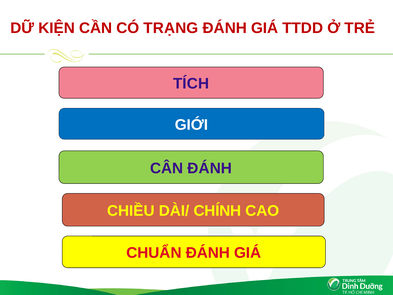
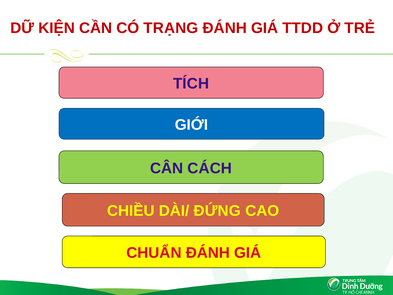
CÂN ĐÁNH: ĐÁNH -> CÁCH (210, 168)
CHÍNH: CHÍNH -> ĐỨNG (217, 211)
